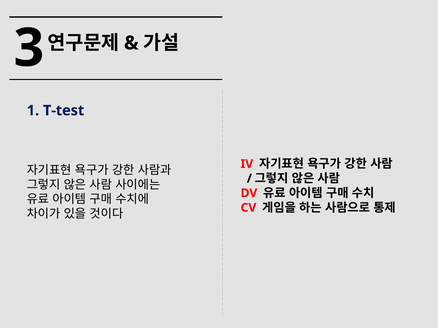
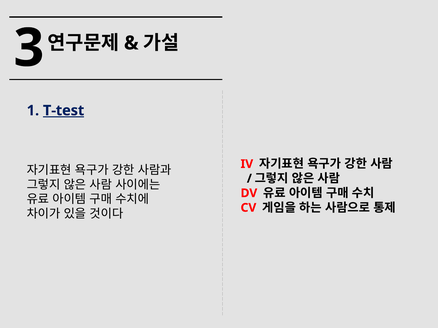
T-test underline: none -> present (64, 111)
